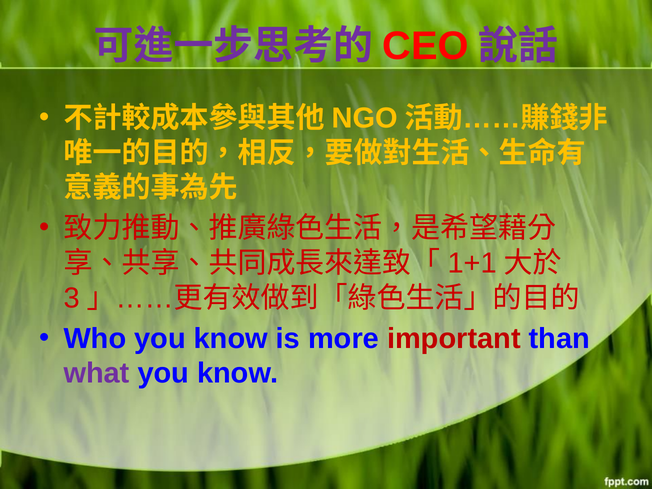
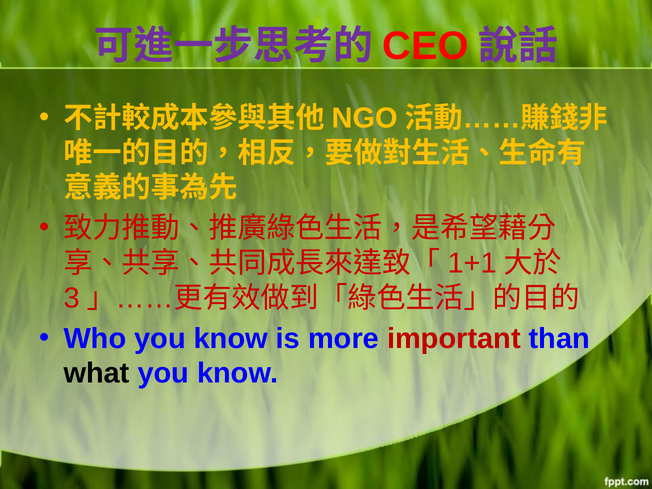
what colour: purple -> black (97, 373)
